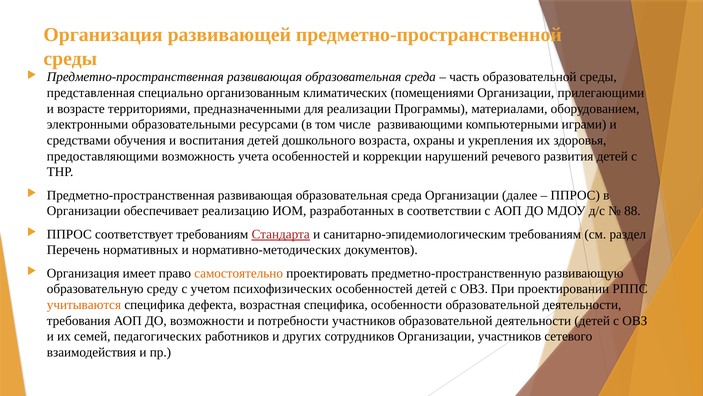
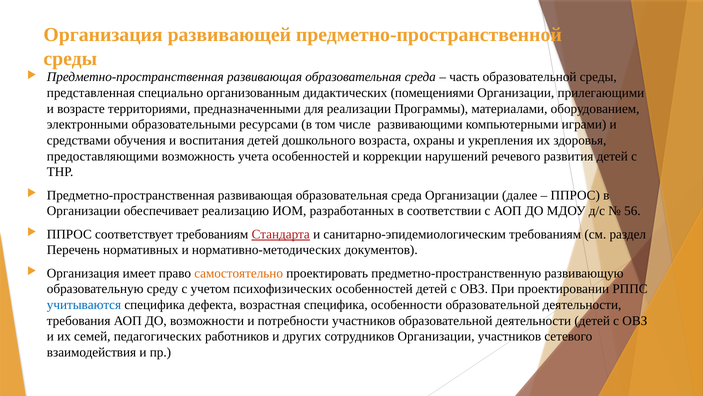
климатических: климатических -> дидактических (345, 93)
88: 88 -> 56 (632, 211)
учитываются colour: orange -> blue (84, 305)
